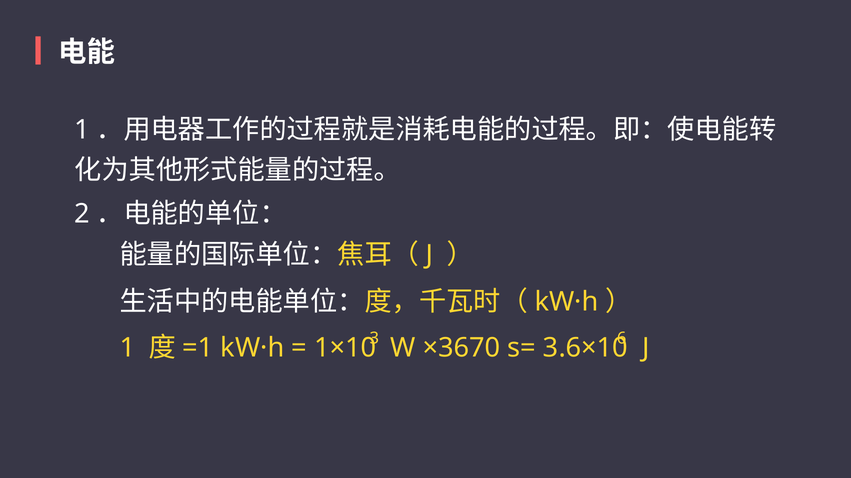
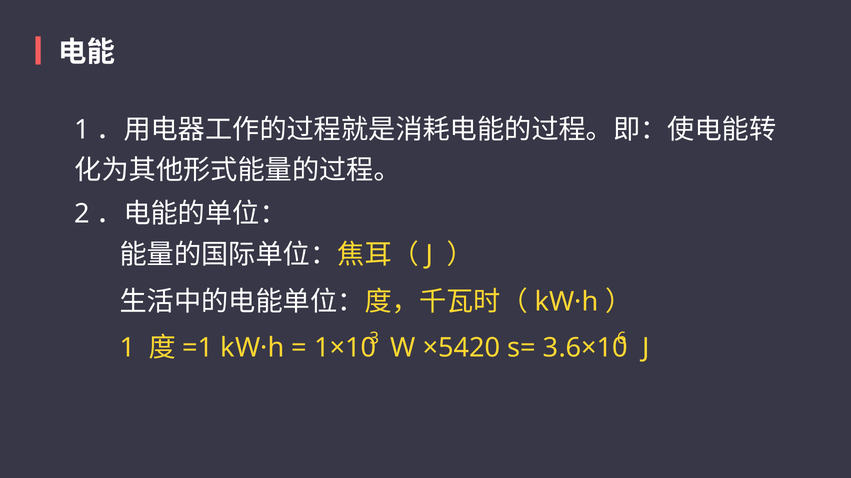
×3670: ×3670 -> ×5420 (462, 348)
